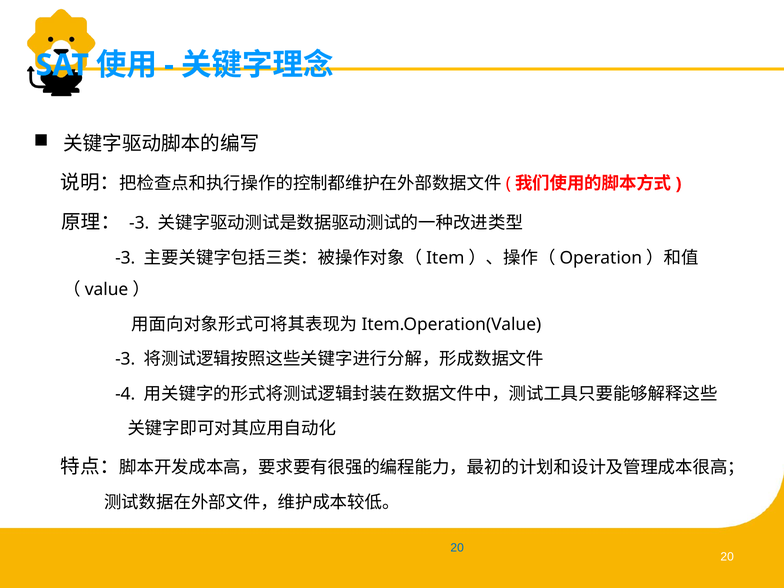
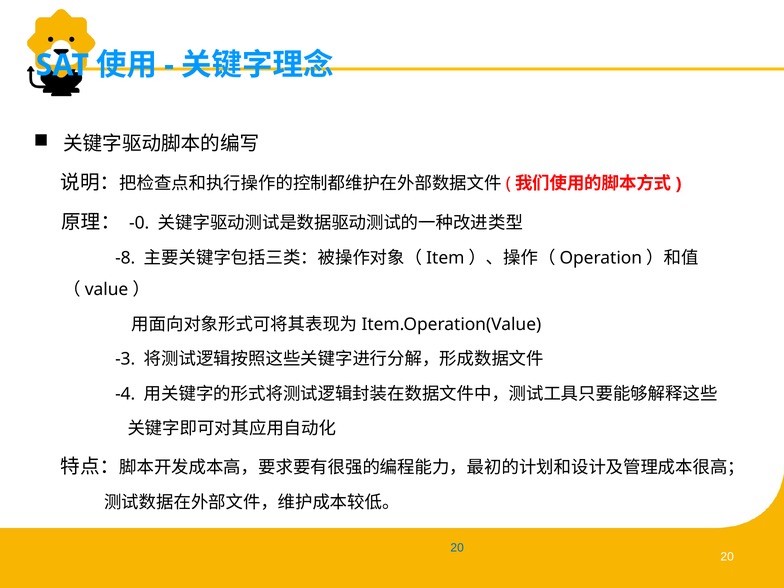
-3: -3 -> -0 (139, 223)
-3: -3 -> -8 (125, 258)
